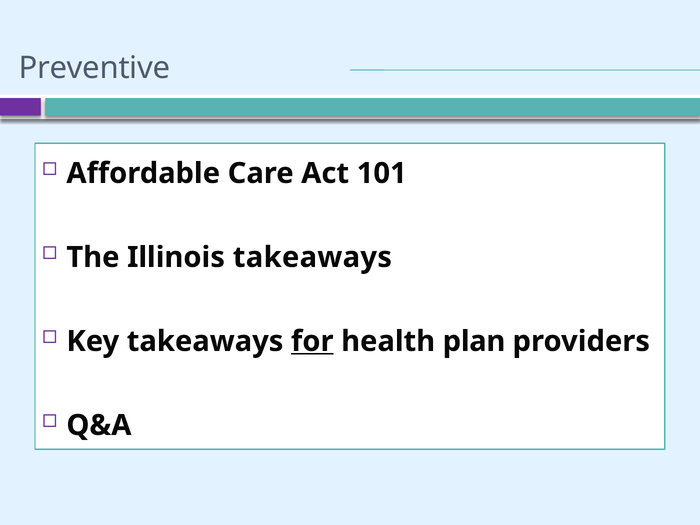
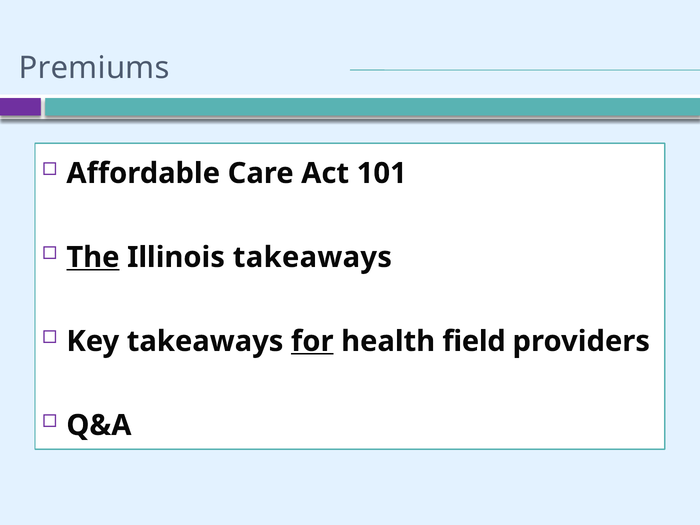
Preventive: Preventive -> Premiums (94, 68)
The underline: none -> present (93, 257)
plan: plan -> field (474, 341)
